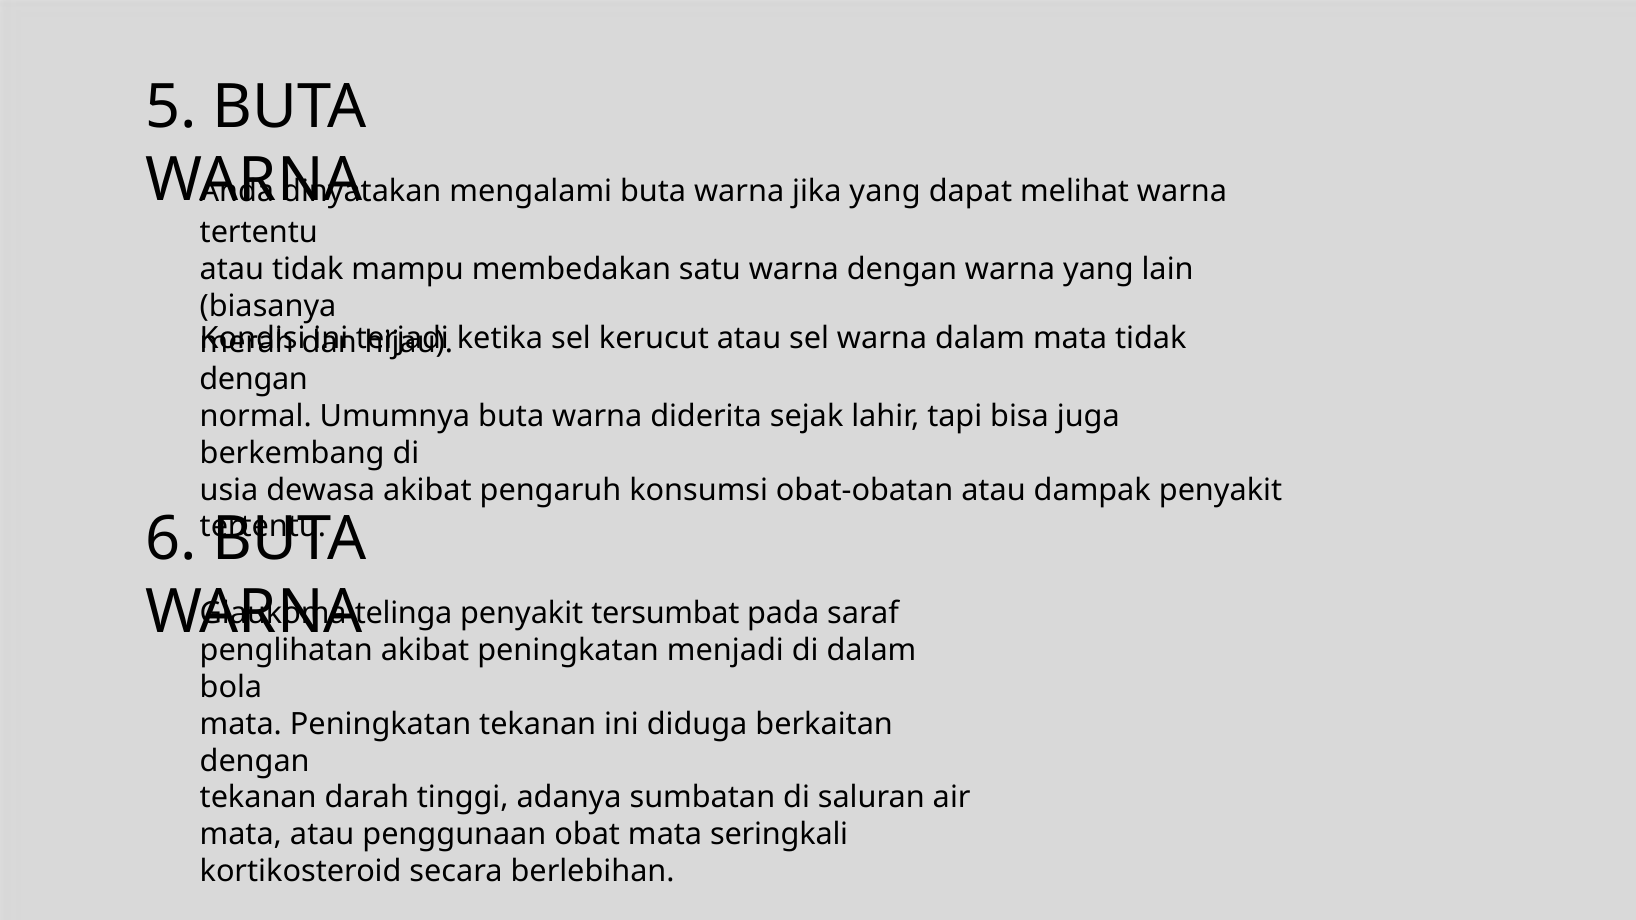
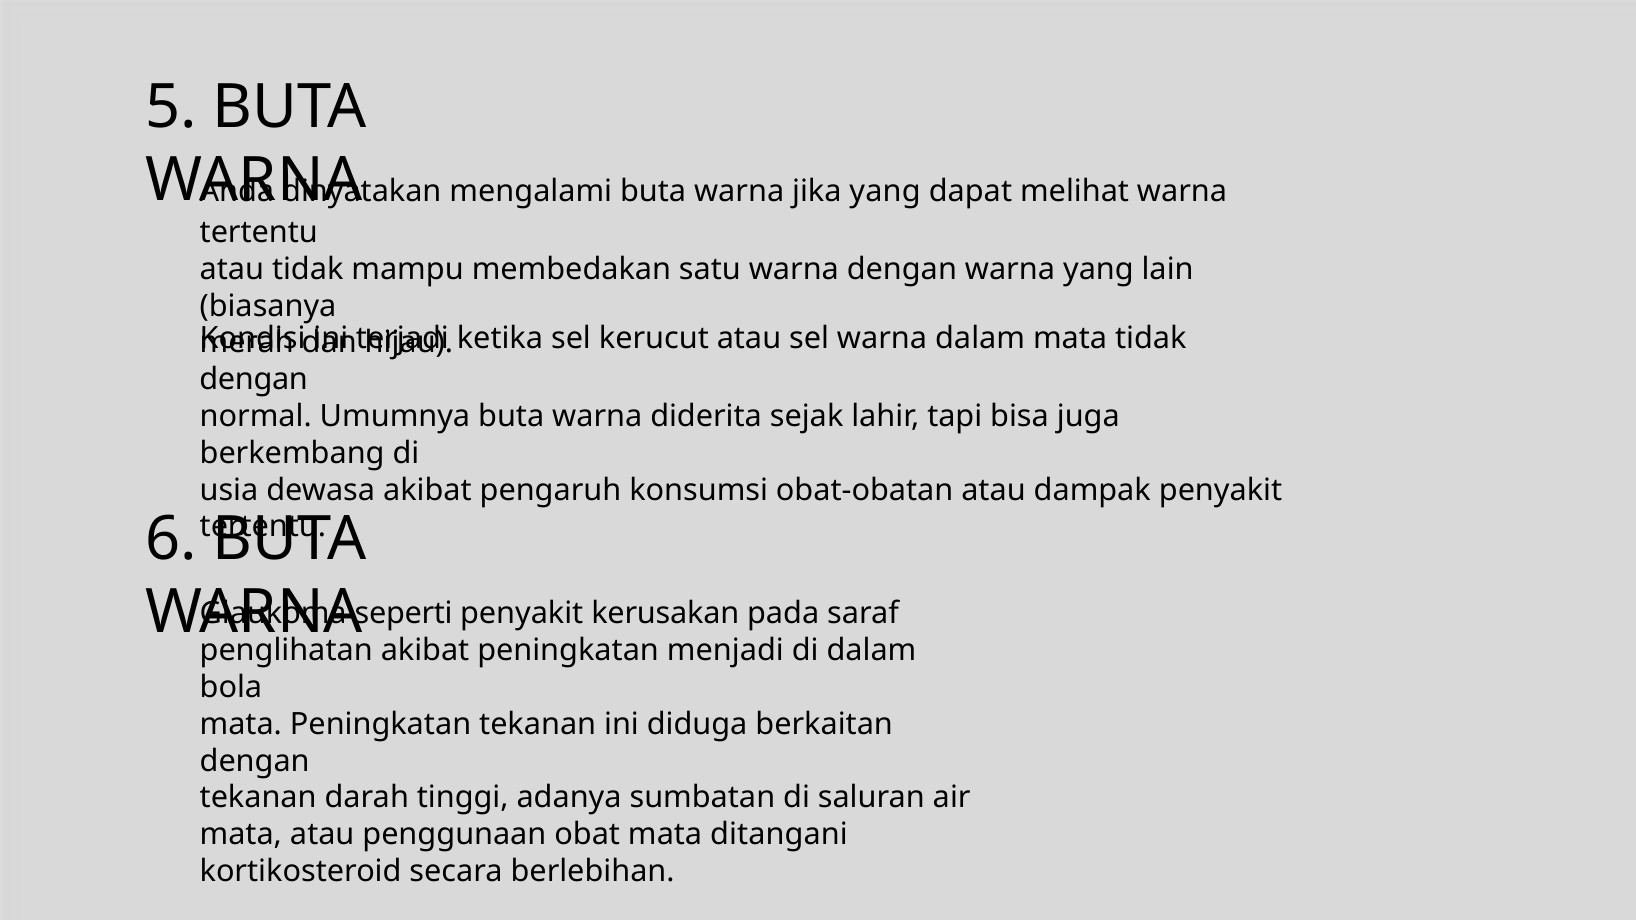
telinga: telinga -> seperti (404, 614)
tersumbat: tersumbat -> kerusakan (665, 614)
seringkali: seringkali -> ditangani (779, 835)
